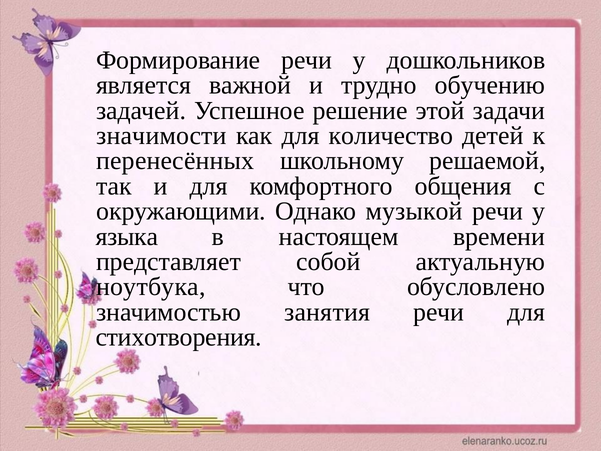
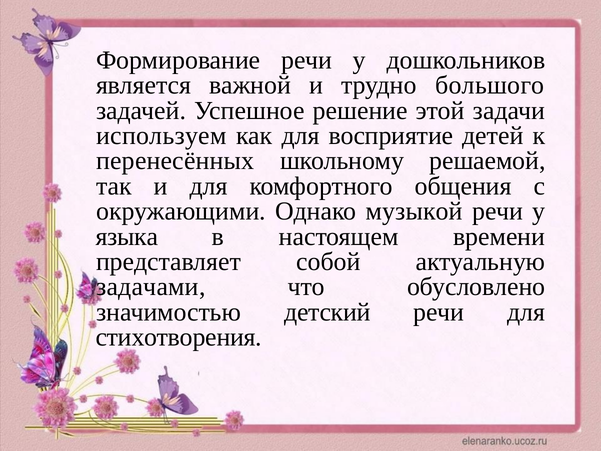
обучению: обучению -> большого (490, 85)
значимости: значимости -> используем (161, 136)
количество: количество -> восприятие (391, 136)
ноутбука: ноутбука -> задачами (151, 287)
занятия: занятия -> детский (327, 312)
